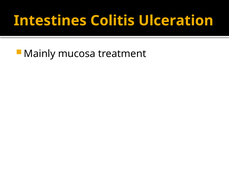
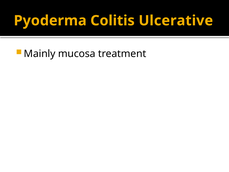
Intestines: Intestines -> Pyoderma (50, 21)
Ulceration: Ulceration -> Ulcerative (176, 21)
